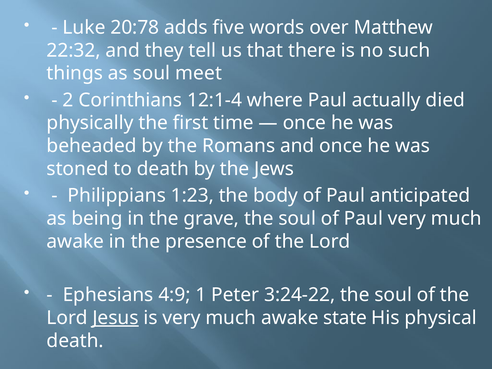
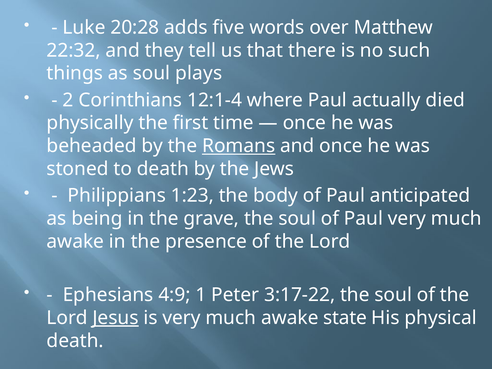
20:78: 20:78 -> 20:28 (135, 28)
meet: meet -> plays (199, 73)
Romans underline: none -> present (239, 146)
3:24-22: 3:24-22 -> 3:17-22 (300, 295)
